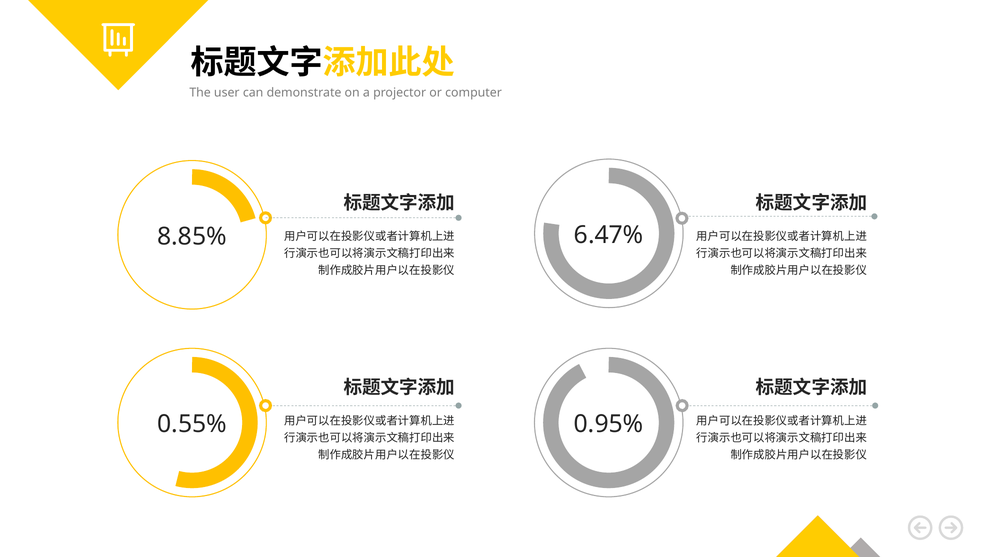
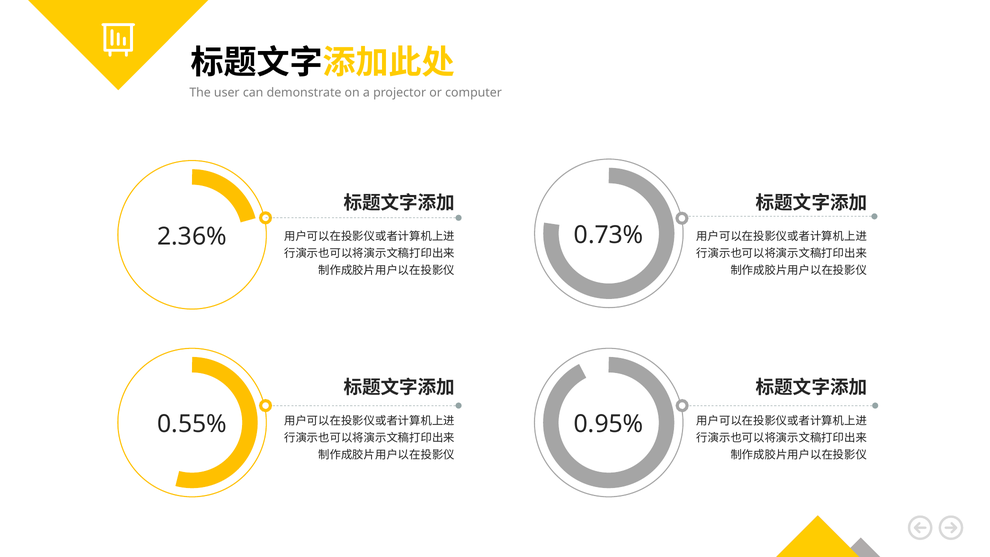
6.47%: 6.47% -> 0.73% (609, 235)
8.85%: 8.85% -> 2.36% (192, 236)
